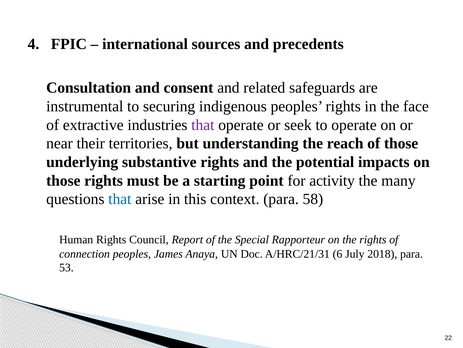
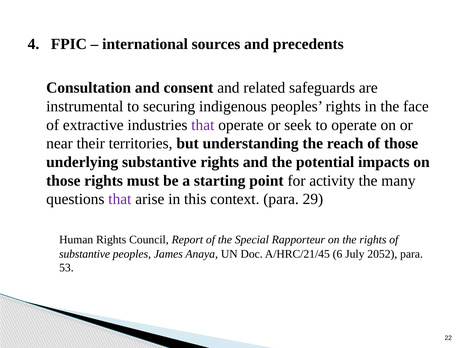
that colour: blue -> purple (120, 199)
58: 58 -> 29 (313, 199)
connection: connection -> substantive (85, 253)
A/HRC/21/31: A/HRC/21/31 -> A/HRC/21/45 (297, 253)
2018: 2018 -> 2052 (382, 253)
